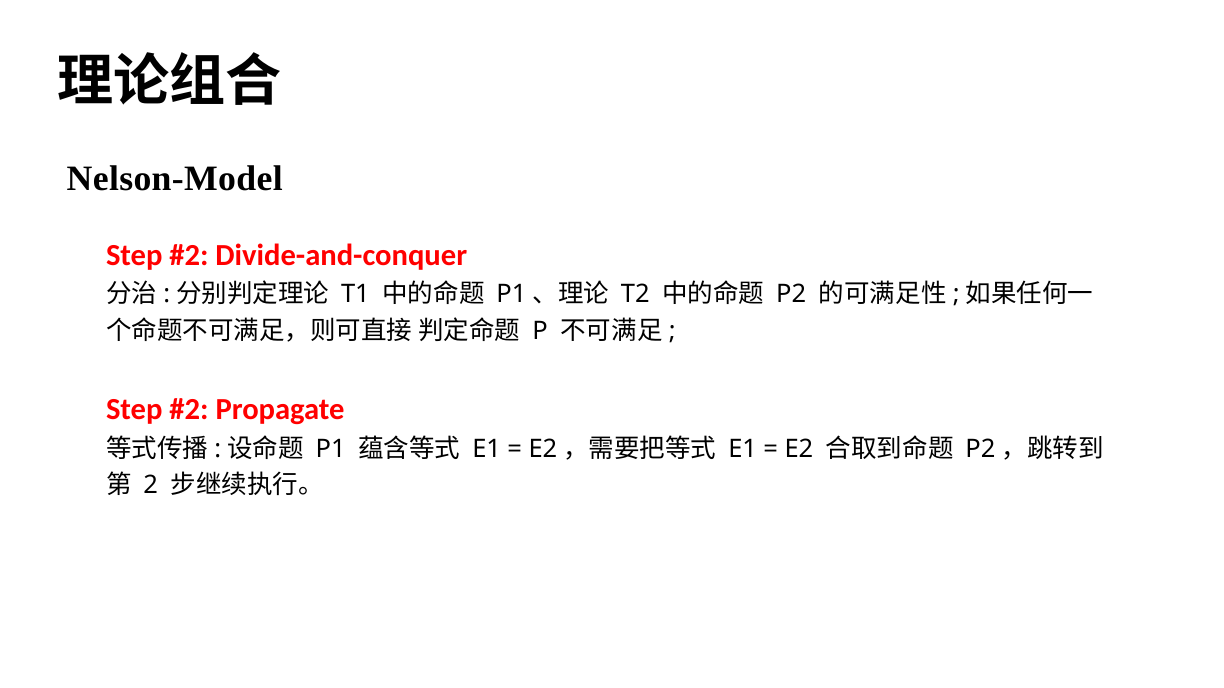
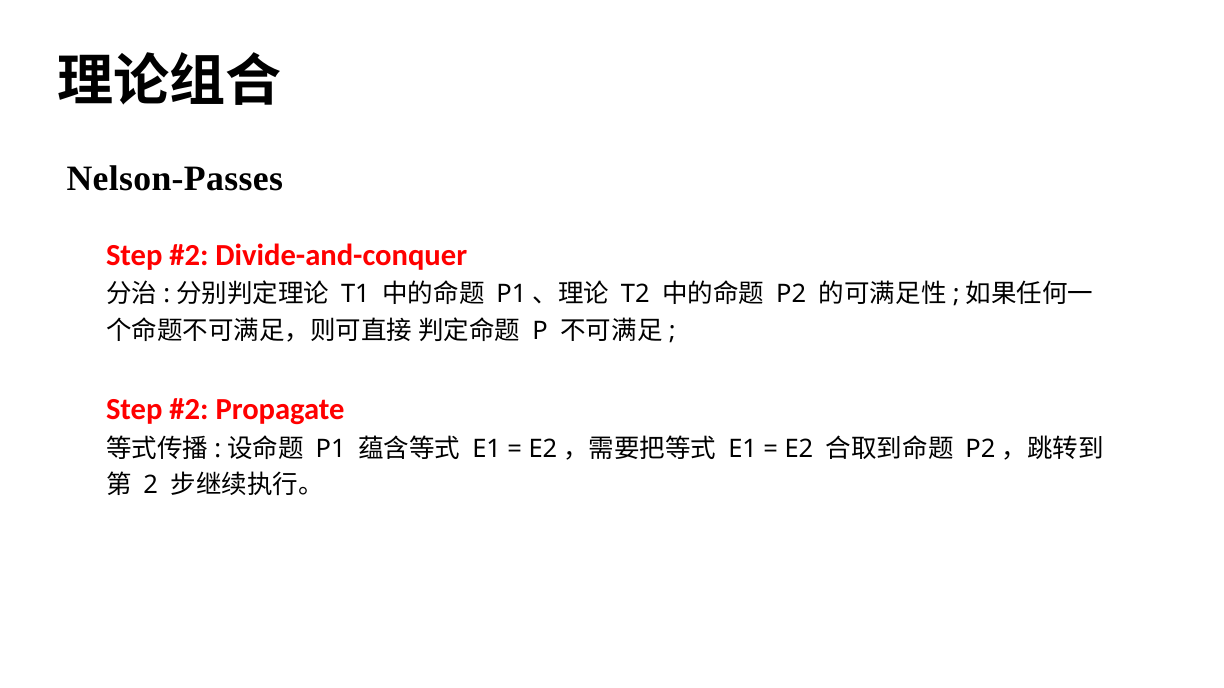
Nelson-Model: Nelson-Model -> Nelson-Passes (175, 179)
